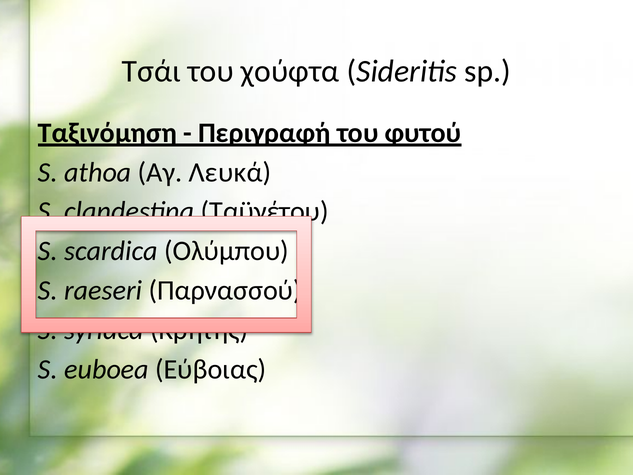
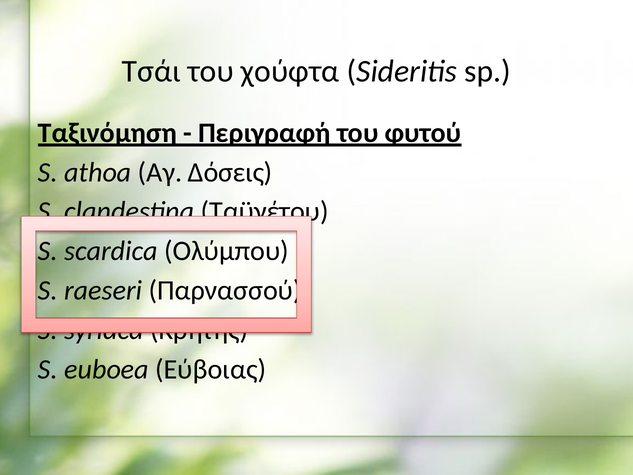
Λευκά: Λευκά -> Δόσεις (230, 172)
